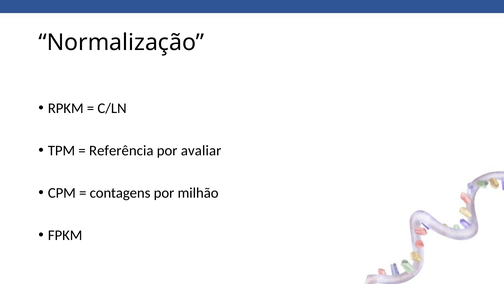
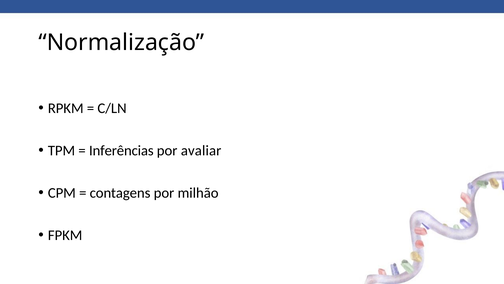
Referência: Referência -> Inferências (121, 150)
